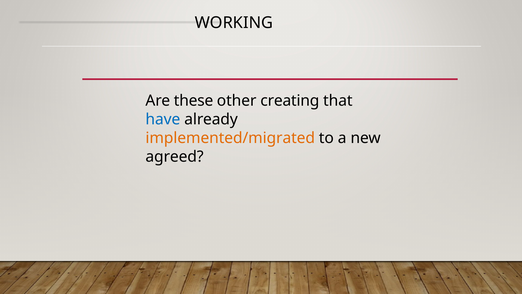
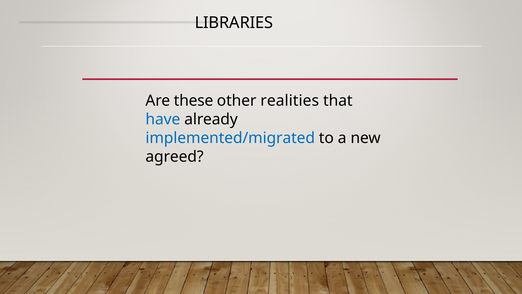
WORKING: WORKING -> LIBRARIES (234, 23)
creating: creating -> realities (290, 101)
implemented/migrated colour: orange -> blue (230, 138)
